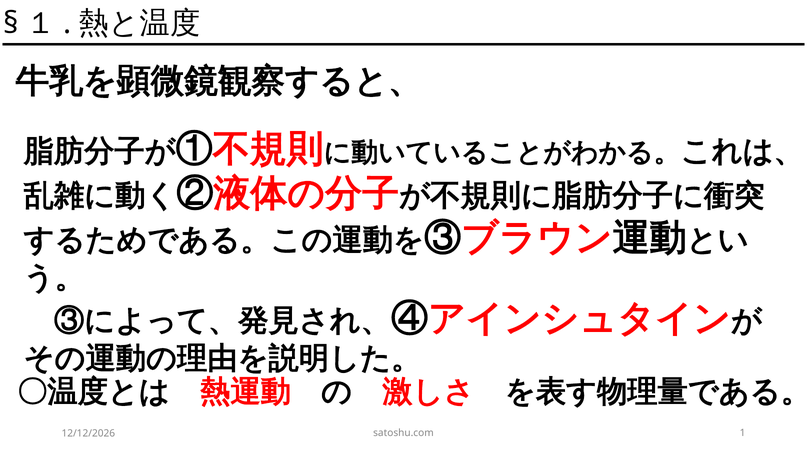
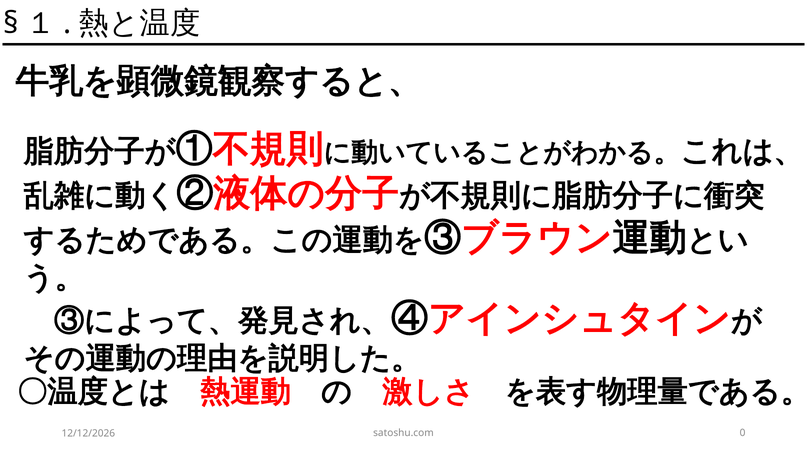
1: 1 -> 0 (743, 433)
